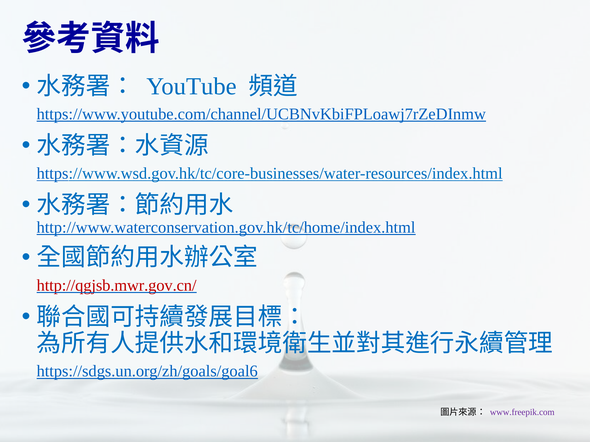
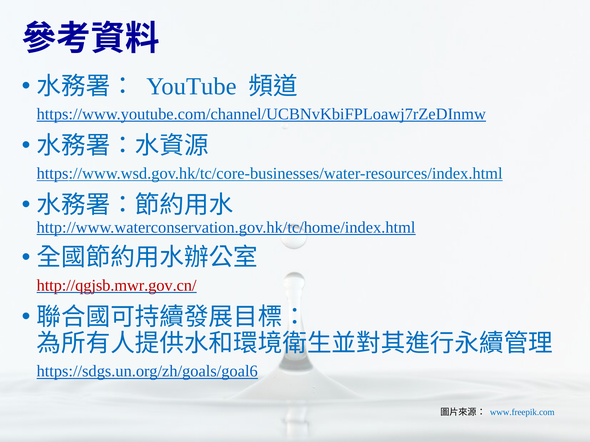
www.freepik.com colour: purple -> blue (522, 413)
